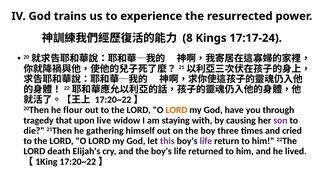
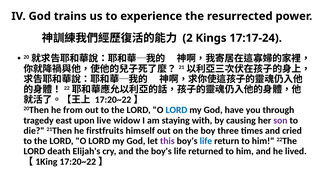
8: 8 -> 2 (188, 38)
flour: flour -> from (73, 110)
LORD colour: orange -> blue (176, 110)
that: that -> east (64, 121)
gathering: gathering -> firstfruits (105, 131)
life colour: purple -> blue (206, 141)
